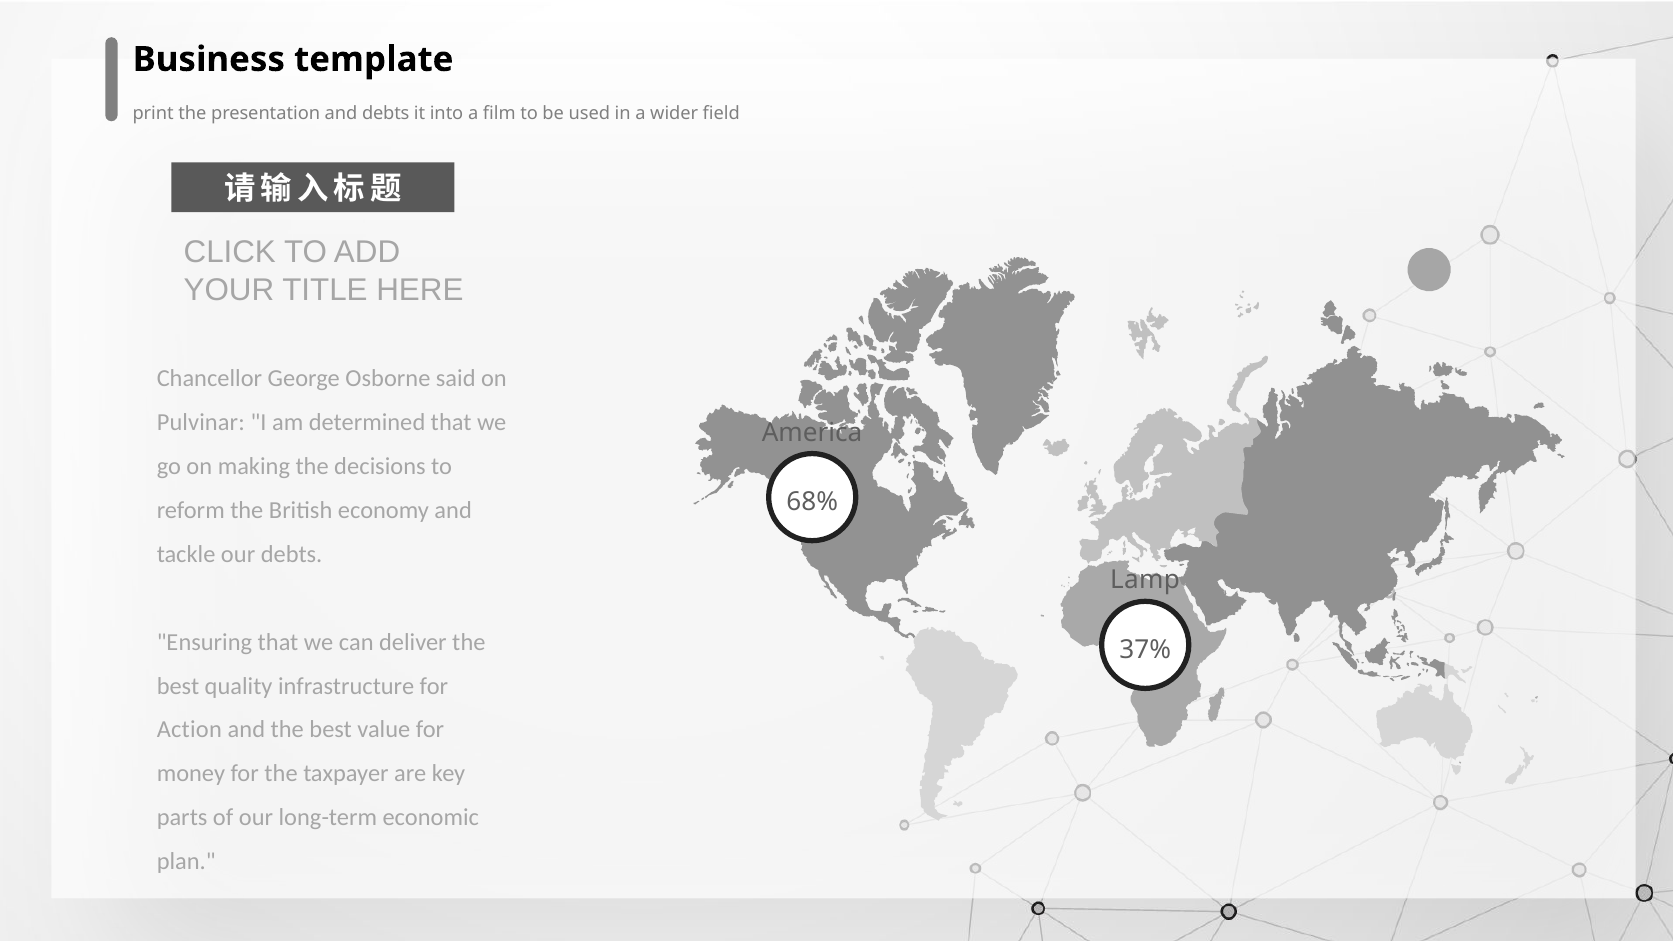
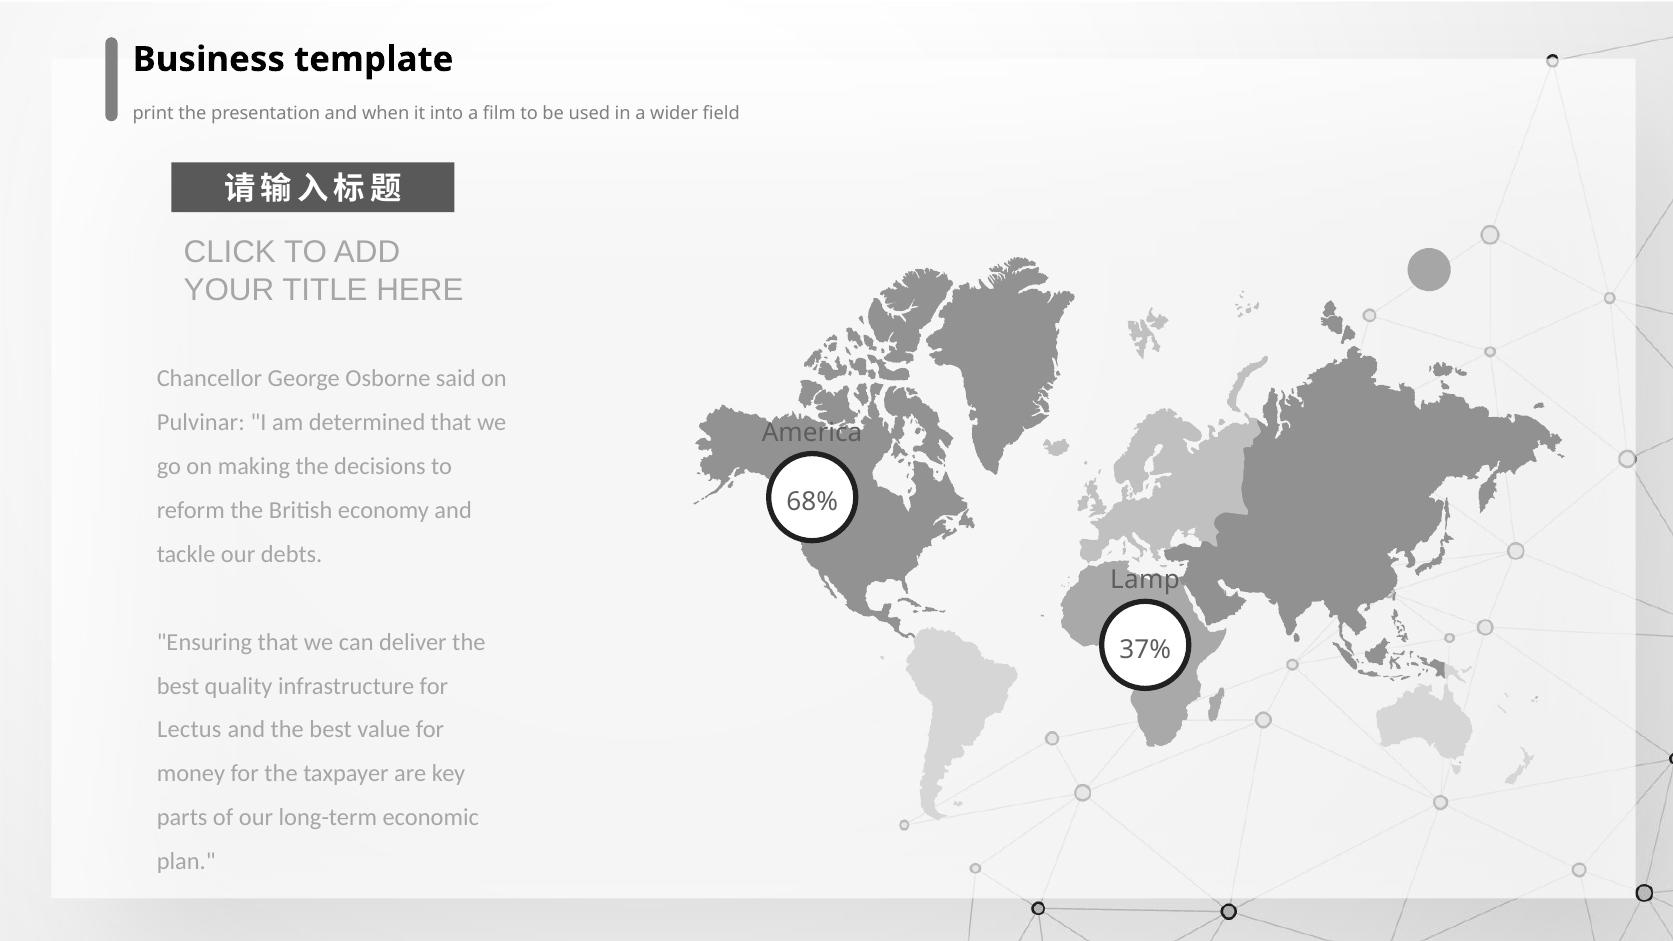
and debts: debts -> when (386, 114)
Action: Action -> Lectus (189, 730)
